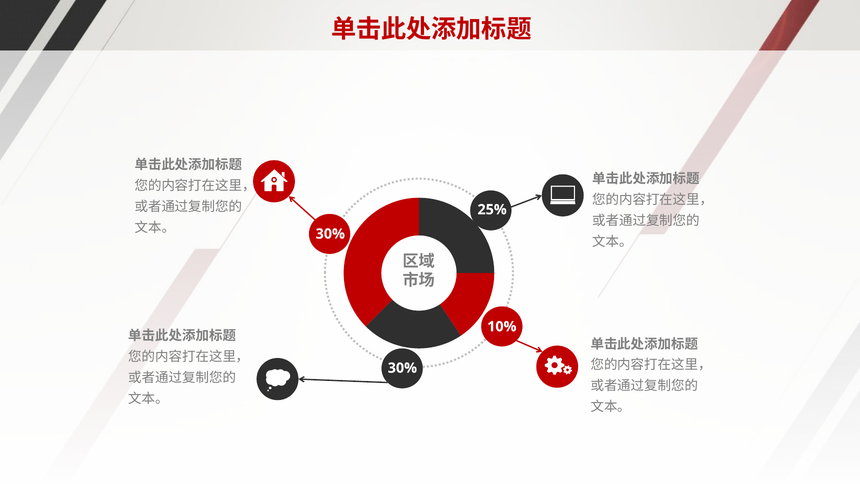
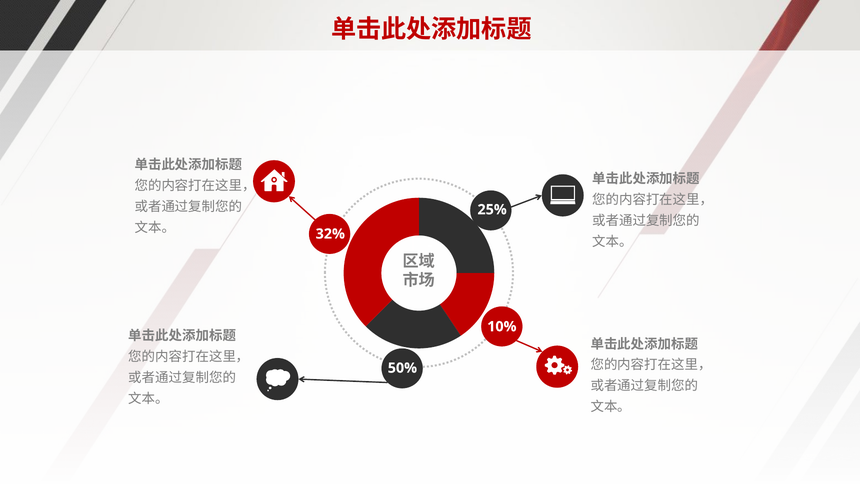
30%: 30% -> 32% (330, 234)
30%: 30% -> 50% (402, 368)
